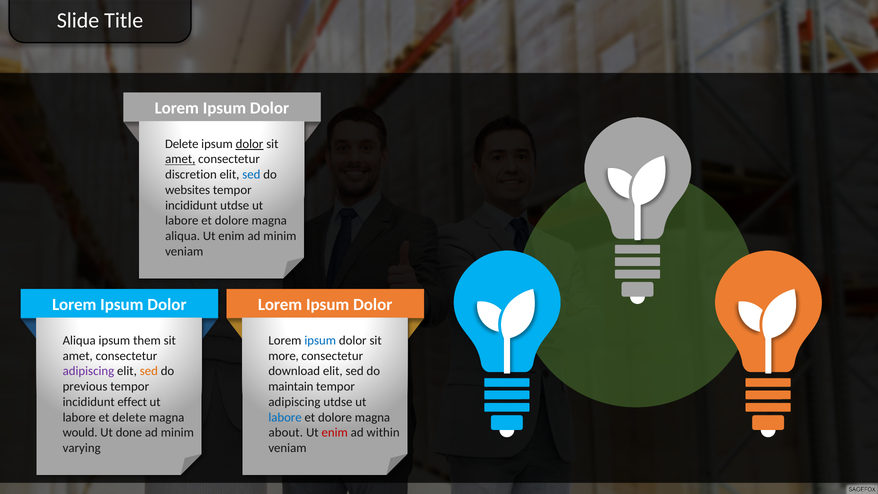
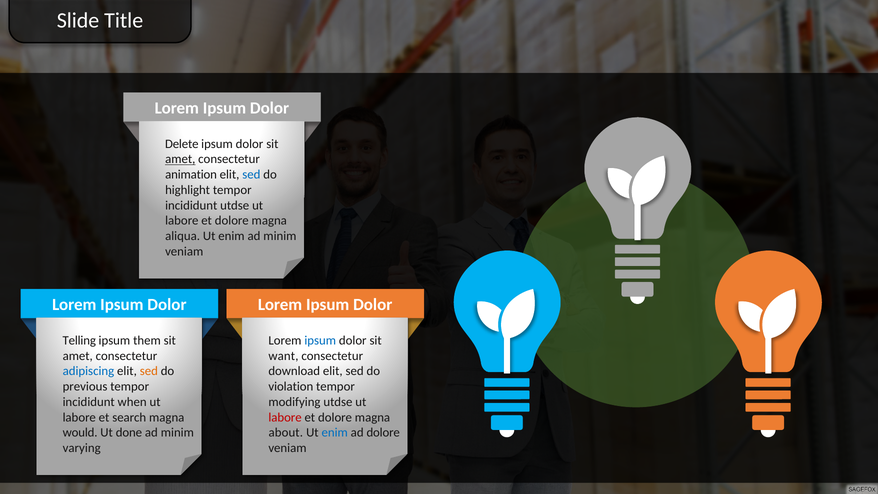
dolor underline: present -> none (250, 144)
discretion: discretion -> animation (191, 175)
websites: websites -> highlight (188, 190)
Aliqua: Aliqua -> Telling (79, 340)
more: more -> want (283, 356)
adipiscing colour: purple -> blue (88, 371)
maintain: maintain -> violation (291, 386)
effect: effect -> when (132, 402)
adipiscing: adipiscing -> modifying (294, 402)
et delete: delete -> search (129, 417)
labore colour: blue -> red (285, 417)
enim colour: red -> blue (335, 433)
ad within: within -> dolore (383, 433)
